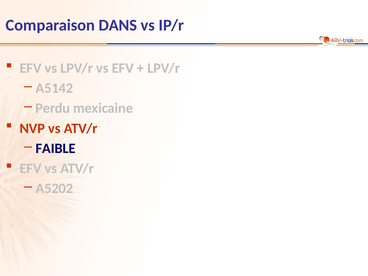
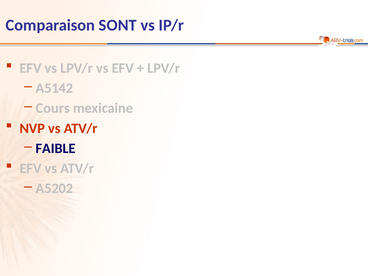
DANS: DANS -> SONT (118, 25)
Perdu: Perdu -> Cours (53, 108)
